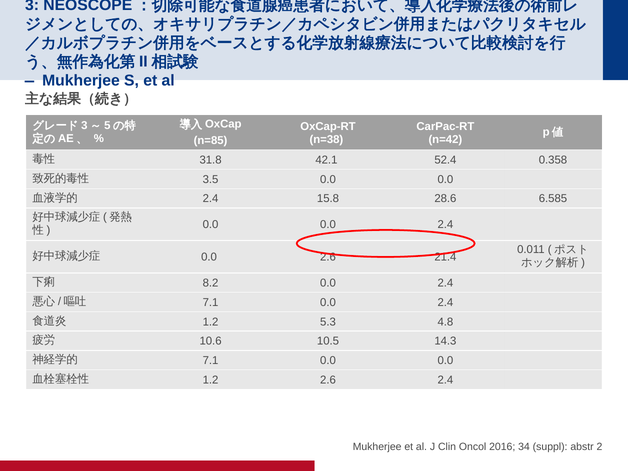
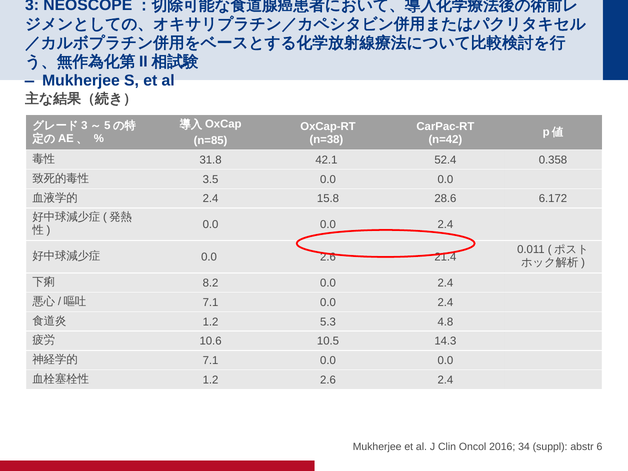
6.585: 6.585 -> 6.172 (553, 199)
2: 2 -> 6 (599, 447)
